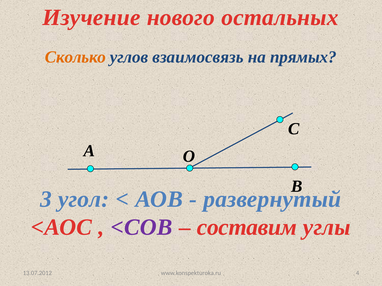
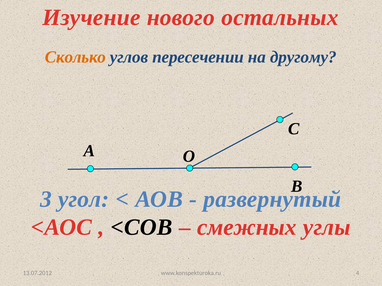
взаимосвязь: взаимосвязь -> пересечении (198, 57)
прямых: прямых -> другому (303, 57)
<СОВ colour: purple -> black (142, 228)
составим: составим -> смежных (247, 228)
